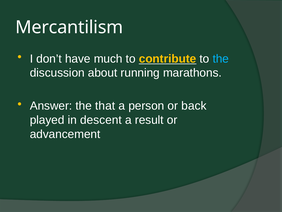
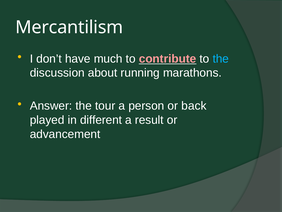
contribute colour: yellow -> pink (168, 59)
that: that -> tour (105, 106)
descent: descent -> different (101, 120)
